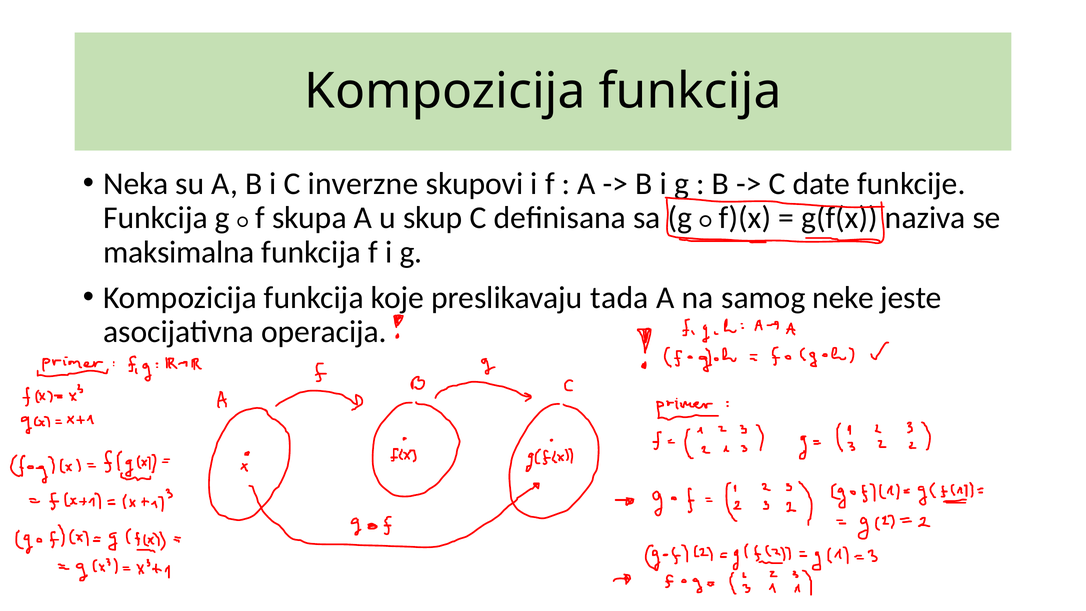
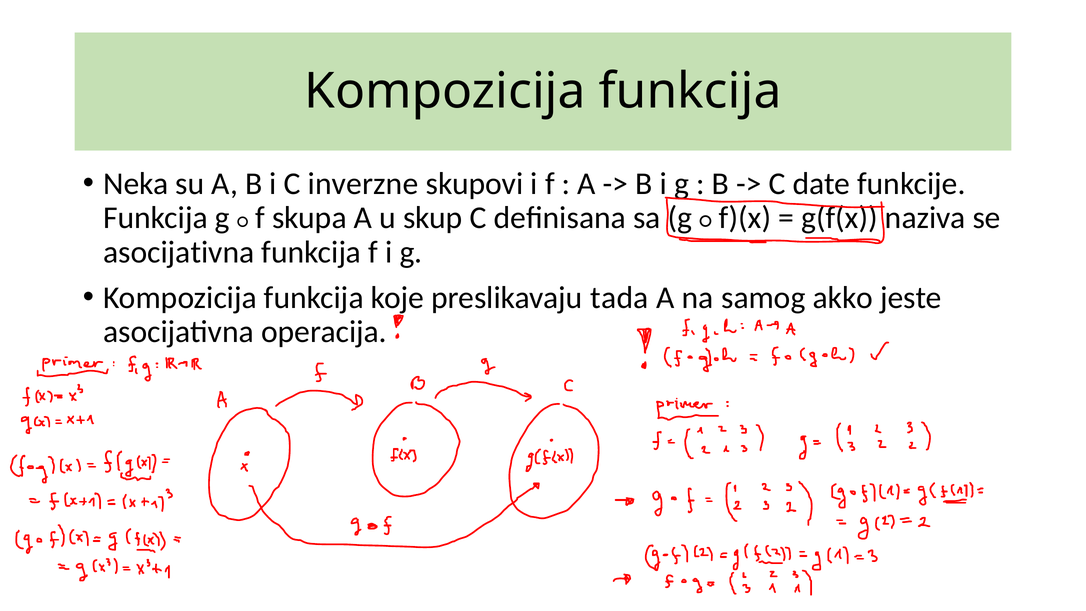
maksimalna: maksimalna -> asocijativna (179, 252)
neke: neke -> akko (843, 298)
